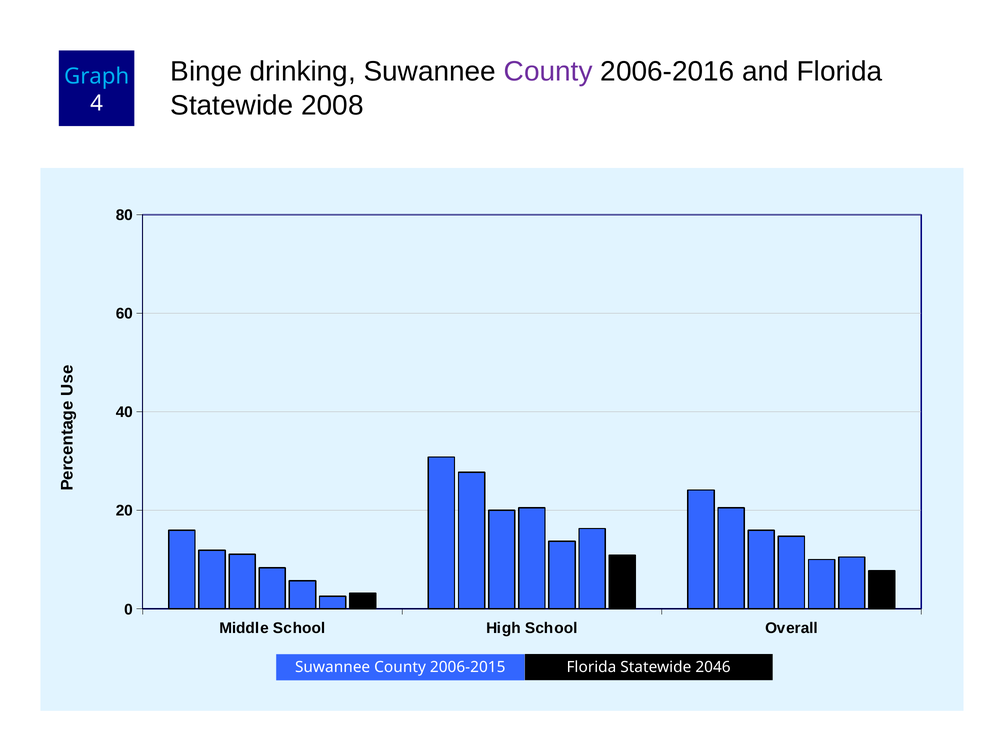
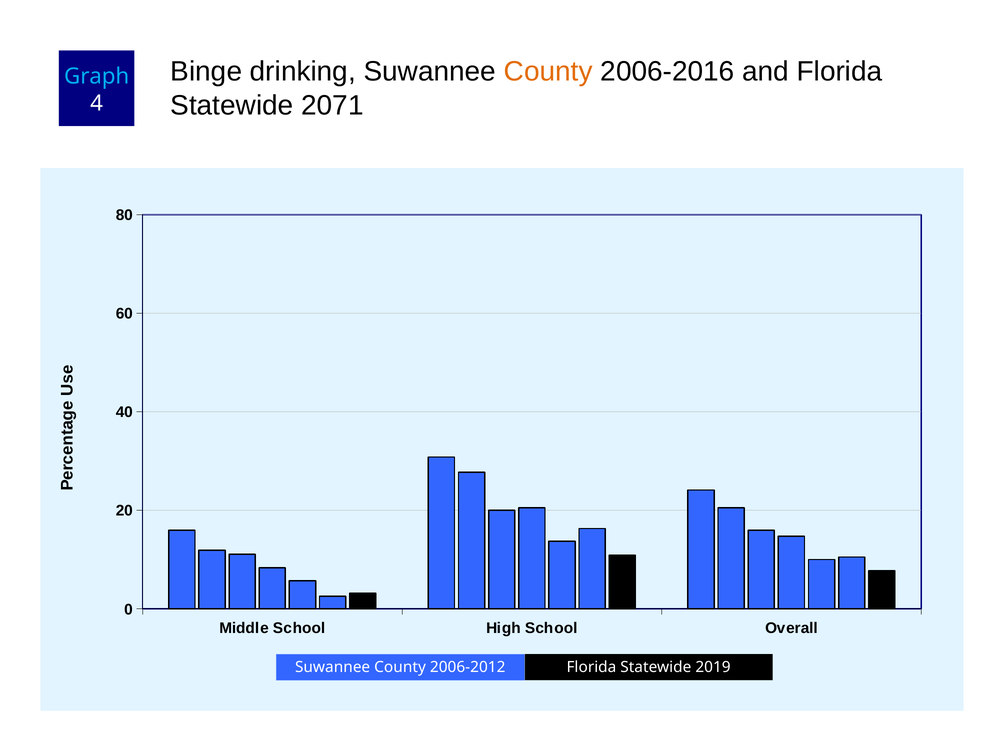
County colour: purple -> orange (548, 72)
2008: 2008 -> 2071 (332, 105)
2006-2015: 2006-2015 -> 2006-2012 (468, 667)
2046: 2046 -> 2019 (713, 667)
